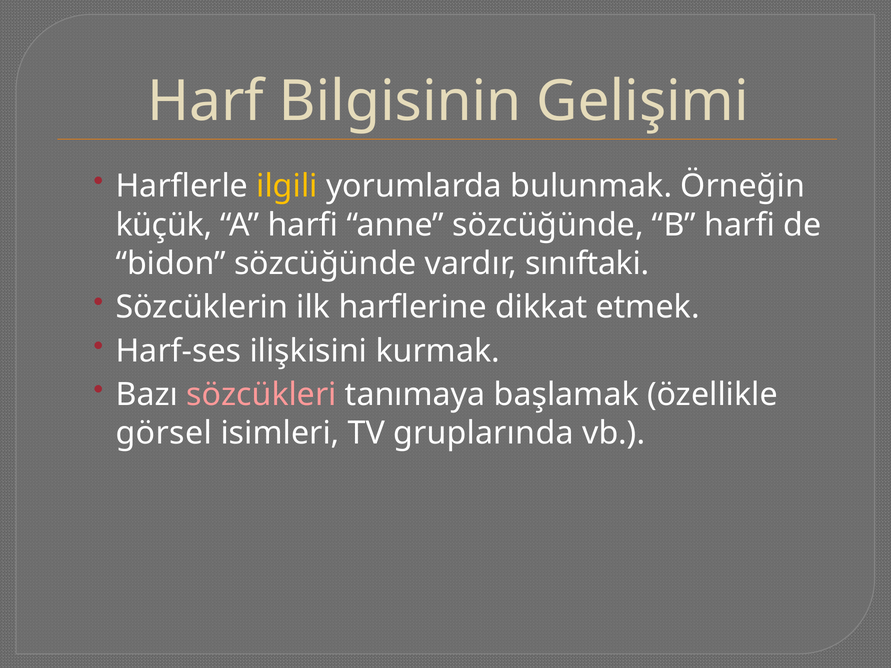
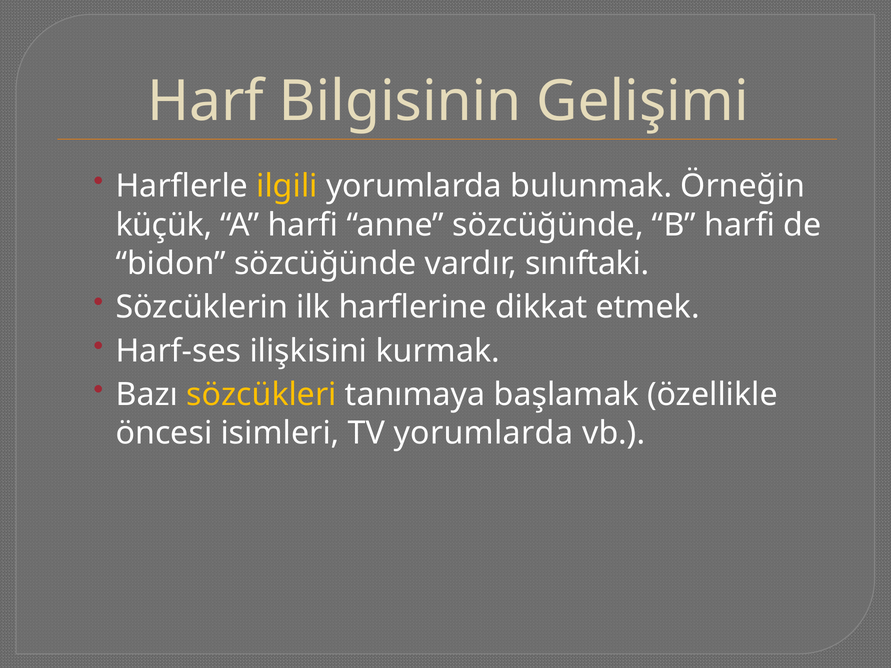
sözcükleri colour: pink -> yellow (262, 395)
görsel: görsel -> öncesi (164, 433)
TV gruplarında: gruplarında -> yorumlarda (483, 433)
